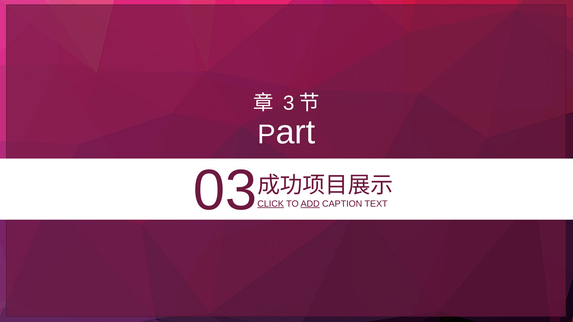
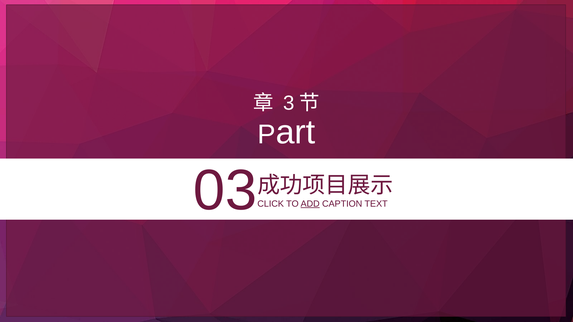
CLICK underline: present -> none (271, 204)
